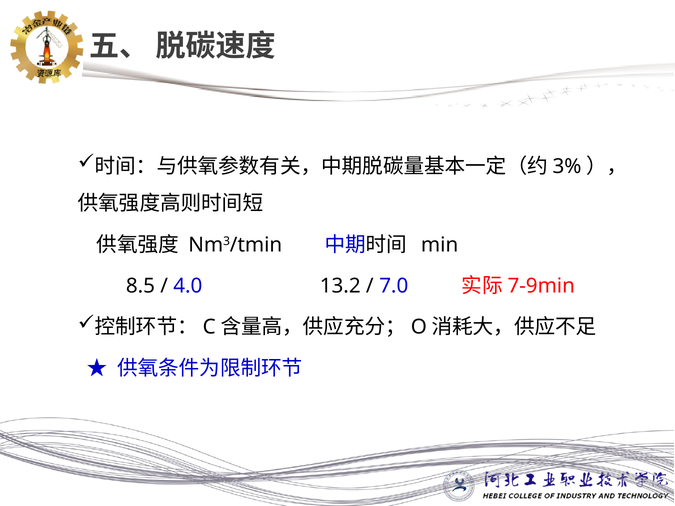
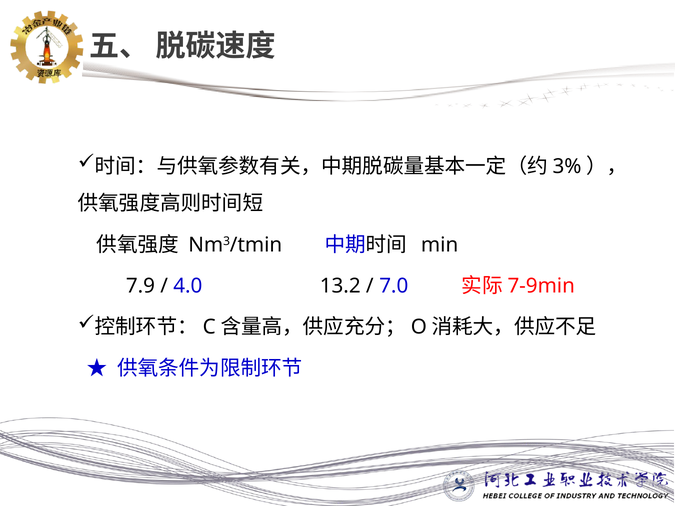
8.5: 8.5 -> 7.9 (140, 286)
